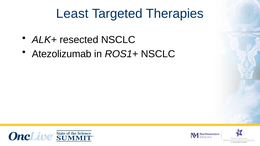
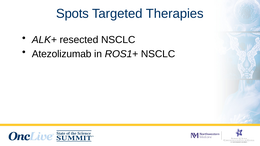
Least: Least -> Spots (72, 14)
